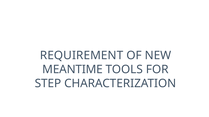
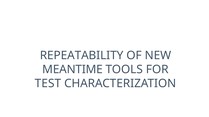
REQUIREMENT: REQUIREMENT -> REPEATABILITY (82, 56)
STEP: STEP -> TEST (48, 84)
